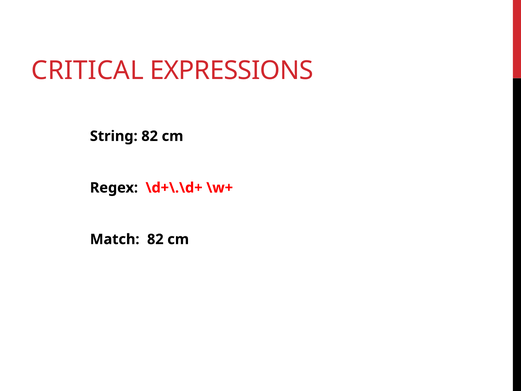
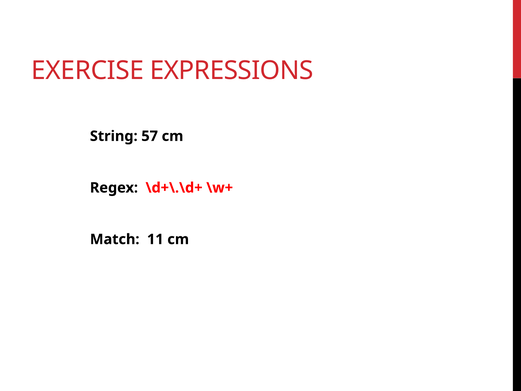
CRITICAL: CRITICAL -> EXERCISE (88, 70)
String 82: 82 -> 57 (150, 136)
Match 82: 82 -> 11 (155, 239)
